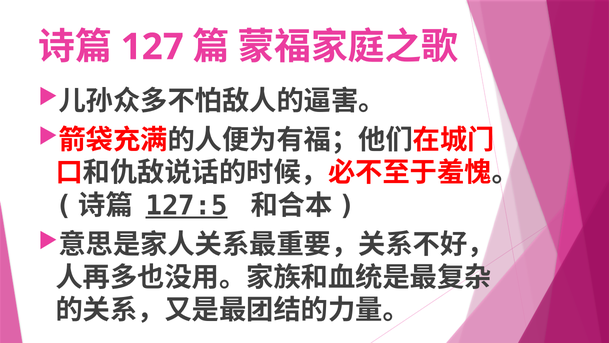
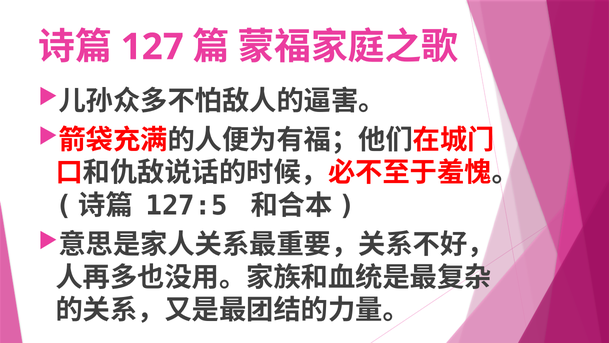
127:5 underline: present -> none (187, 205)
